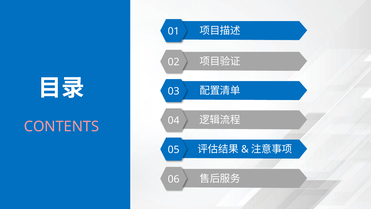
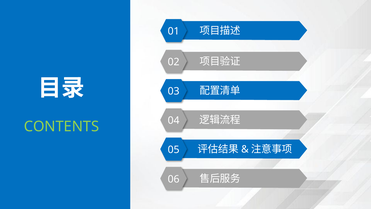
CONTENTS colour: pink -> light green (61, 126)
